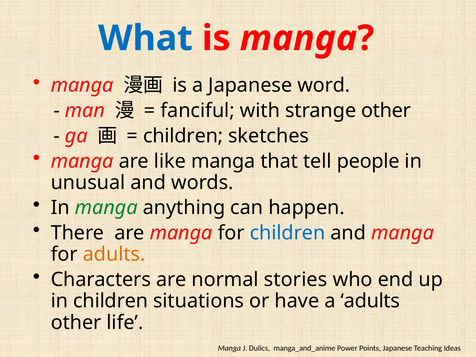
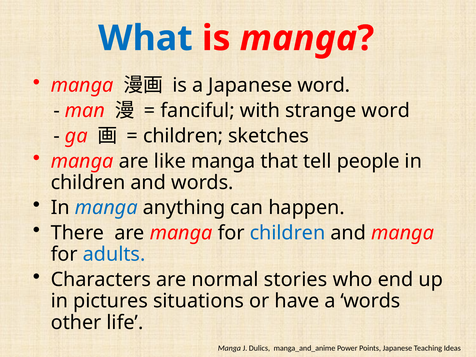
strange other: other -> word (386, 111)
unusual: unusual -> children (88, 183)
manga colour: green -> blue (106, 208)
adults colour: orange -> blue (114, 254)
in children: children -> pictures (111, 301)
a adults: adults -> words (370, 301)
